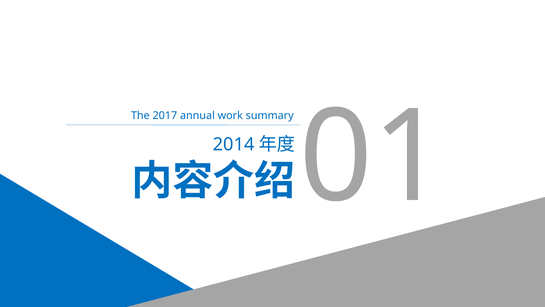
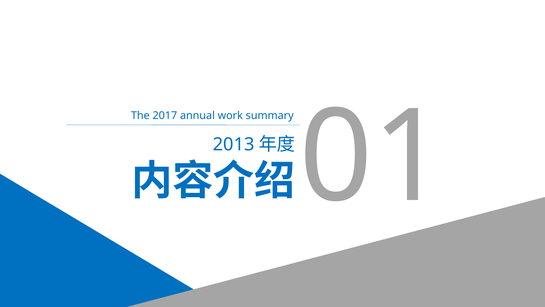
2014: 2014 -> 2013 (234, 144)
